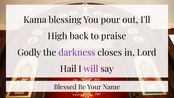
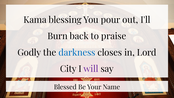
High: High -> Burn (58, 36)
darkness colour: purple -> blue (77, 53)
Hail: Hail -> City (68, 69)
